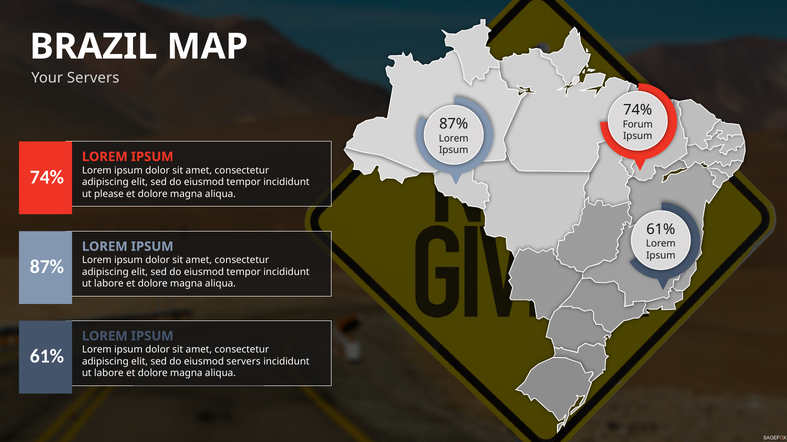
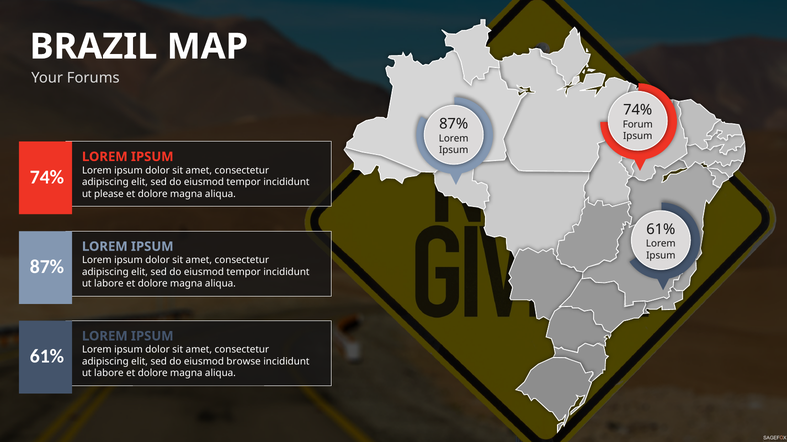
Your Servers: Servers -> Forums (93, 78)
eiusmod servers: servers -> browse (244, 362)
